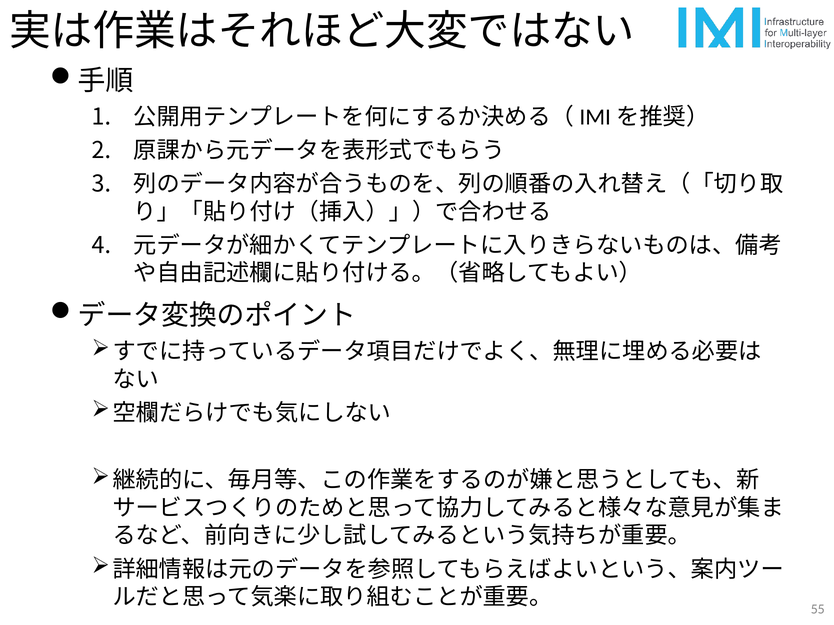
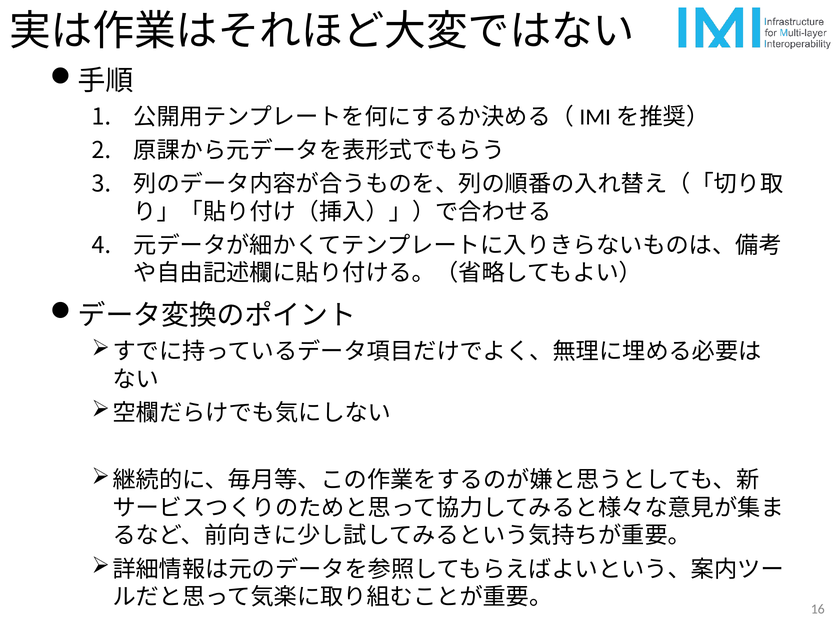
55: 55 -> 16 (818, 610)
